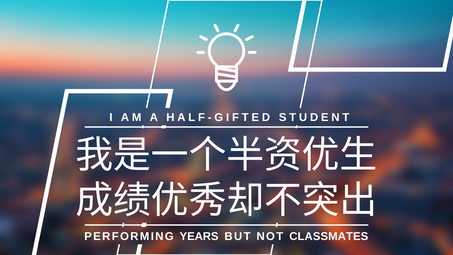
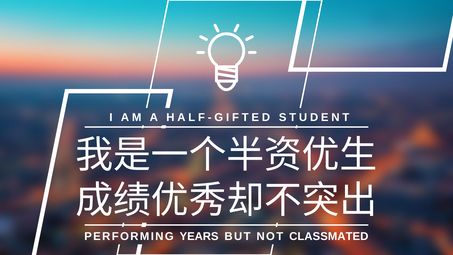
CLASSMATES: CLASSMATES -> CLASSMATED (329, 236)
